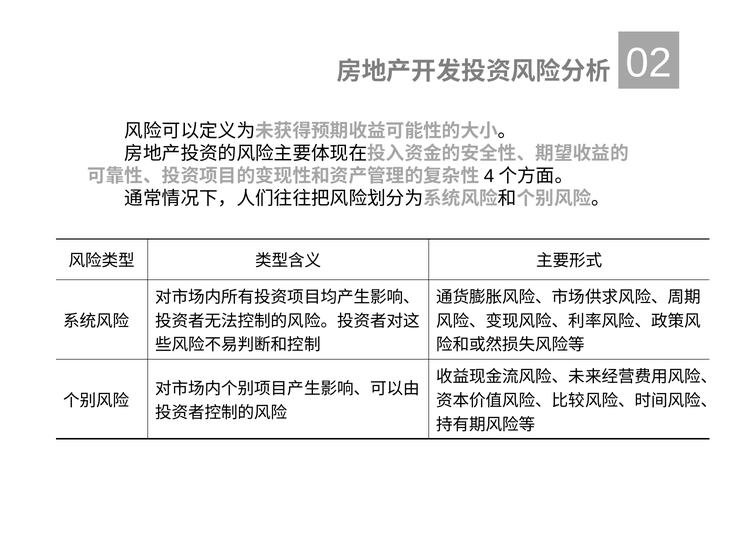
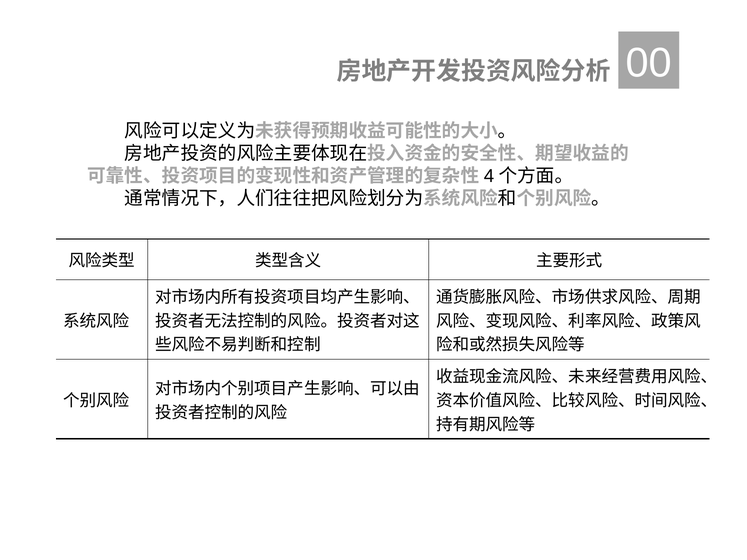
02: 02 -> 00 (649, 63)
